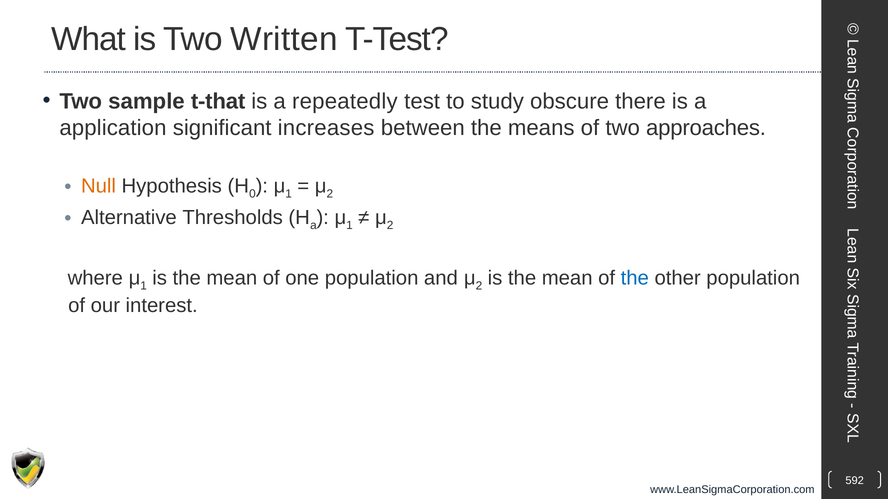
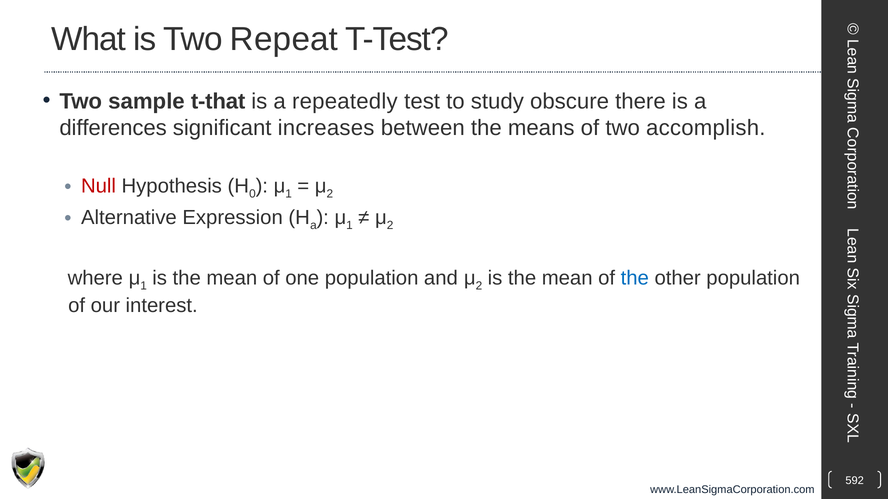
Written: Written -> Repeat (284, 39)
application: application -> differences (113, 128)
approaches: approaches -> accomplish (706, 128)
Null colour: orange -> red (98, 186)
Thresholds: Thresholds -> Expression (233, 218)
